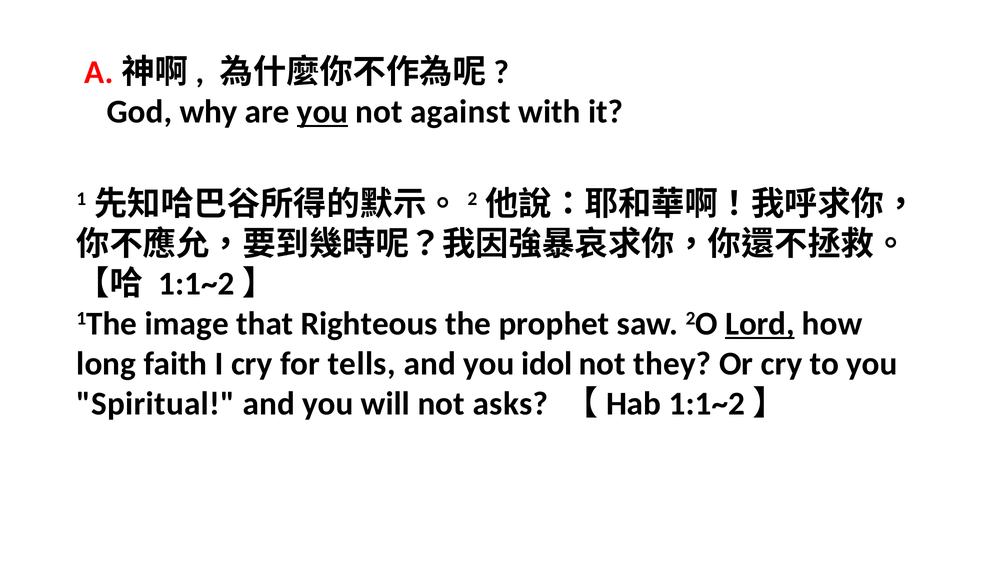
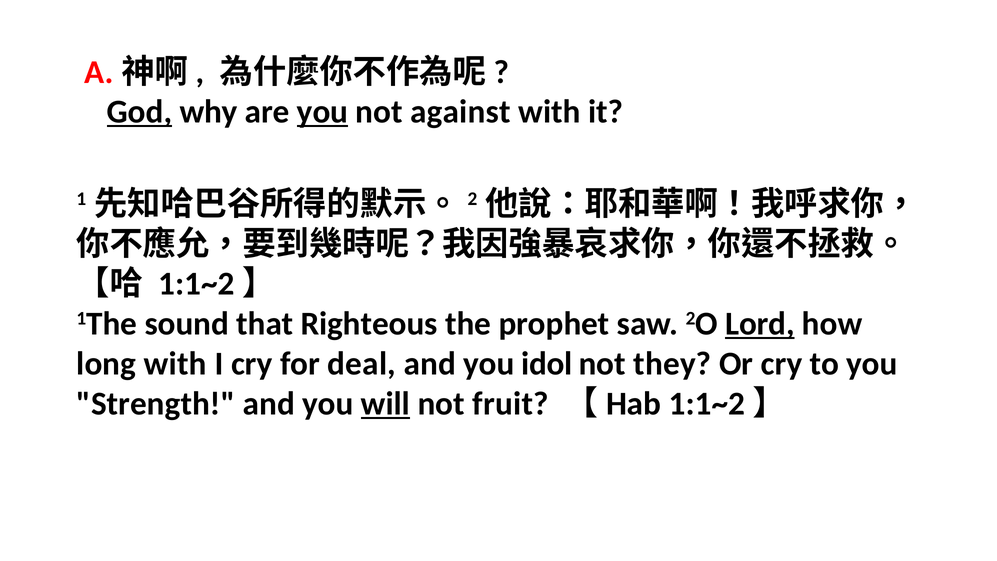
God underline: none -> present (139, 112)
image: image -> sound (187, 324)
long faith: faith -> with (175, 364)
tells: tells -> deal (362, 364)
Spiritual: Spiritual -> Strength (156, 404)
will underline: none -> present (386, 404)
asks: asks -> fruit (511, 404)
